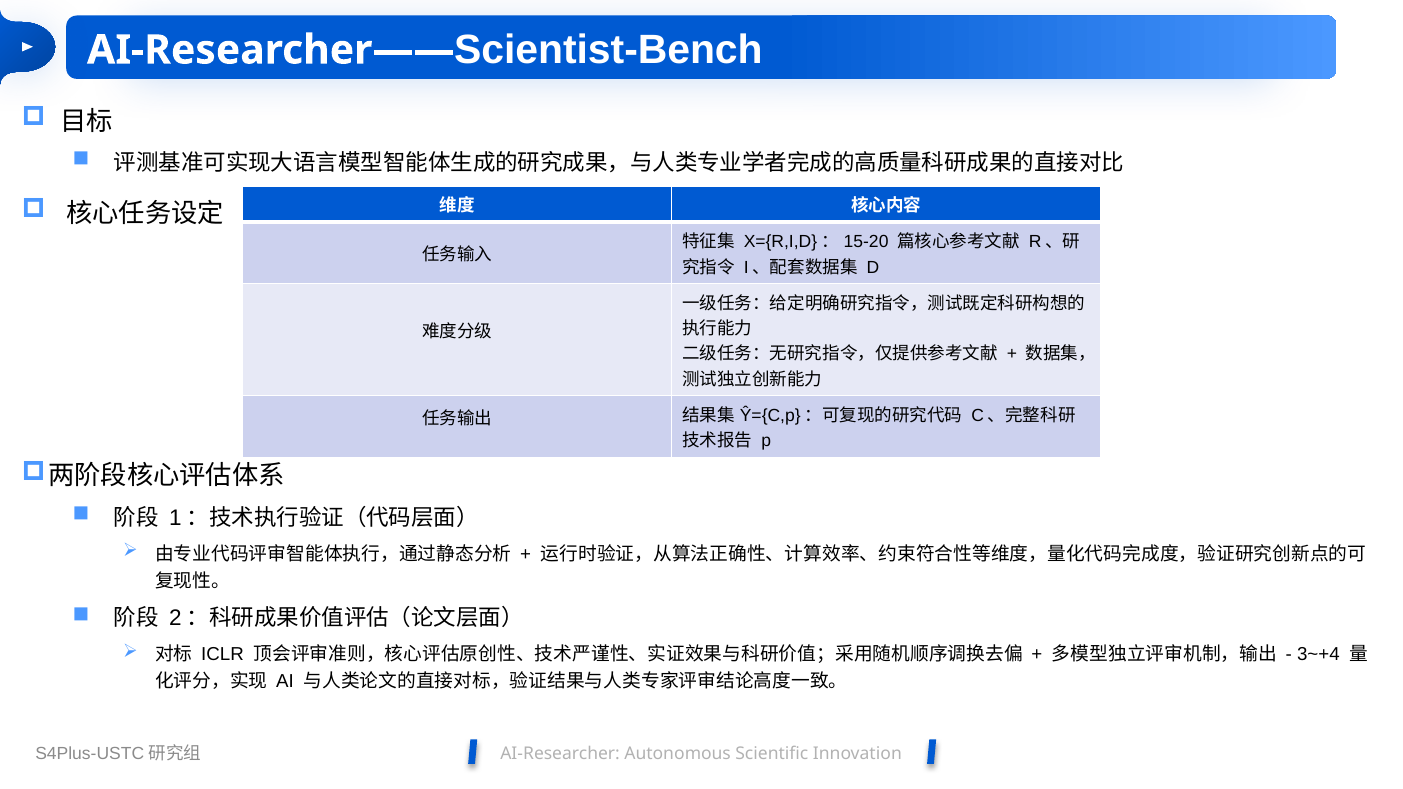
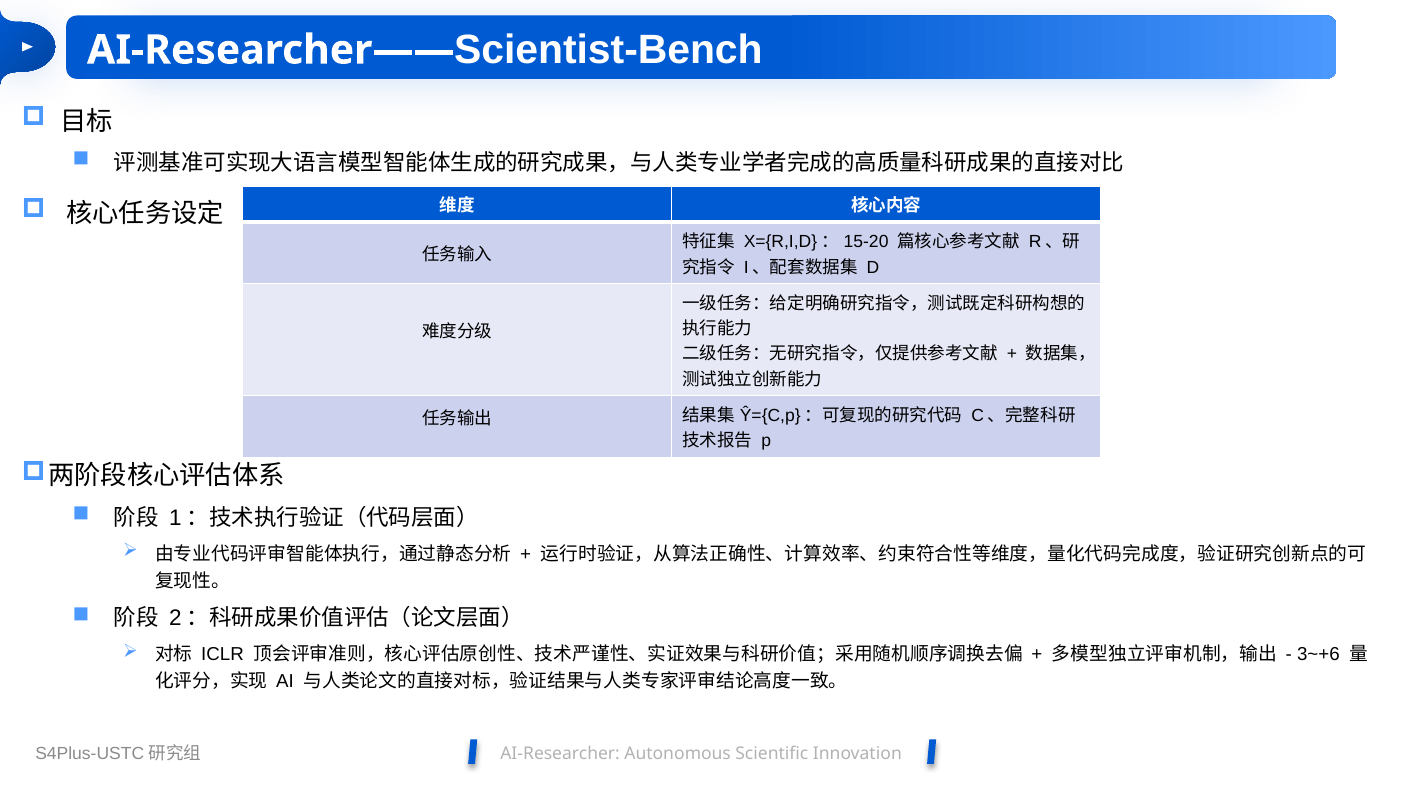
3~+4: 3~+4 -> 3~+6 (1318, 655)
